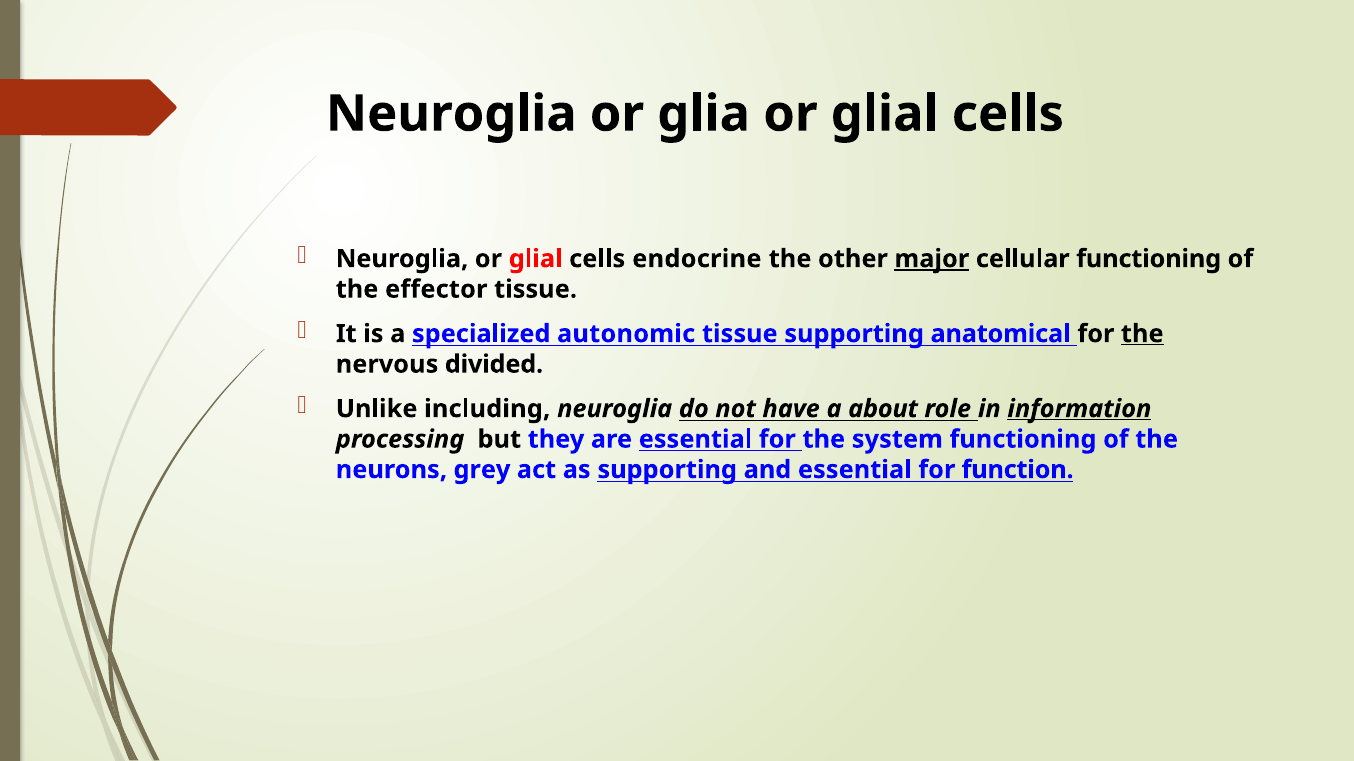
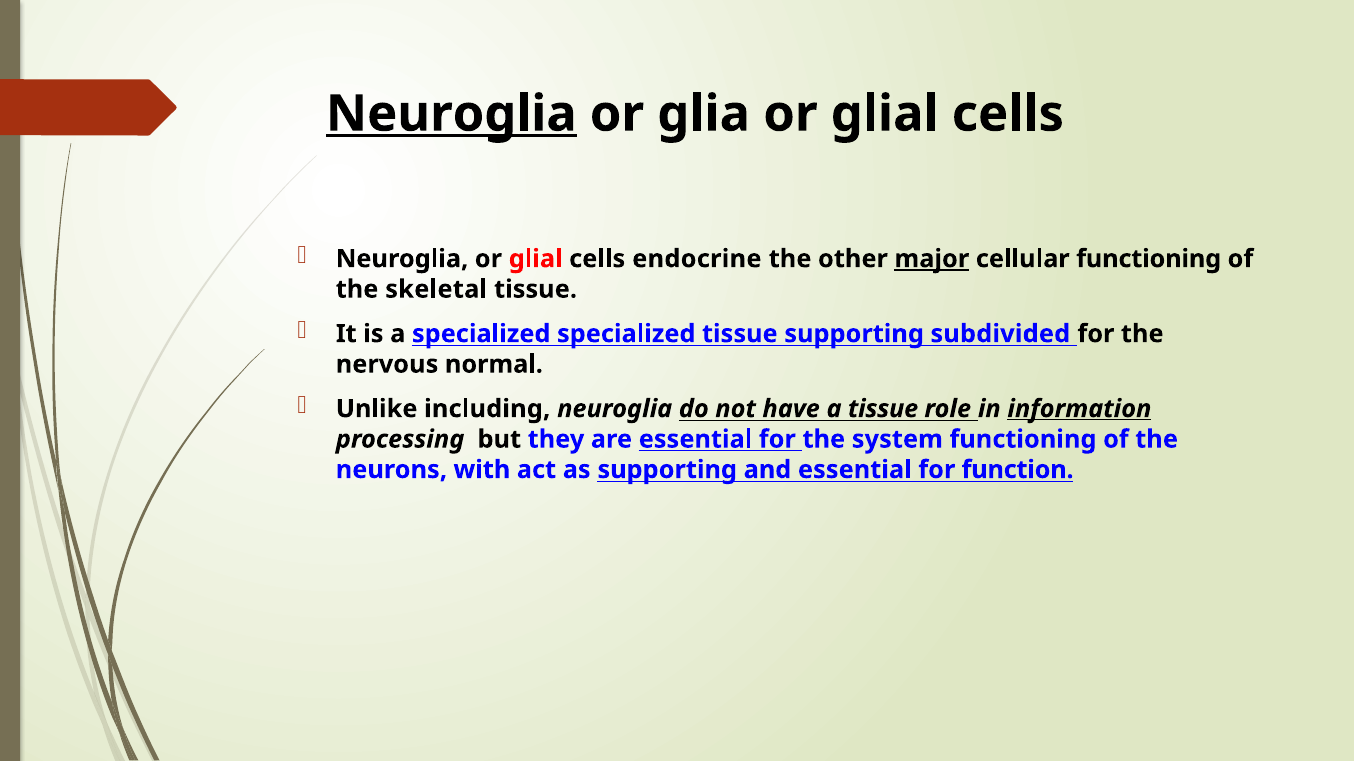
Neuroglia underline: none -> present (451, 114)
effector: effector -> skeletal (436, 290)
specialized autonomic: autonomic -> specialized (626, 334)
anatomical: anatomical -> subdivided (1000, 334)
the underline: present -> none (1142, 334)
divided: divided -> normal (494, 365)
a about: about -> tissue (883, 409)
grey: grey -> with (482, 470)
